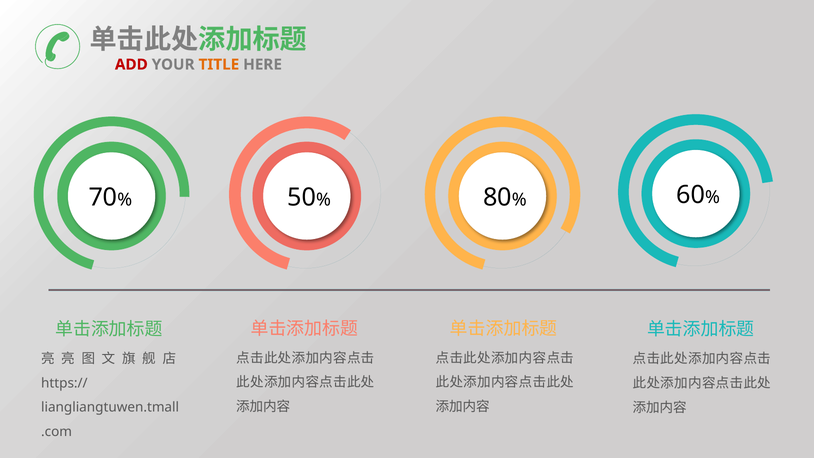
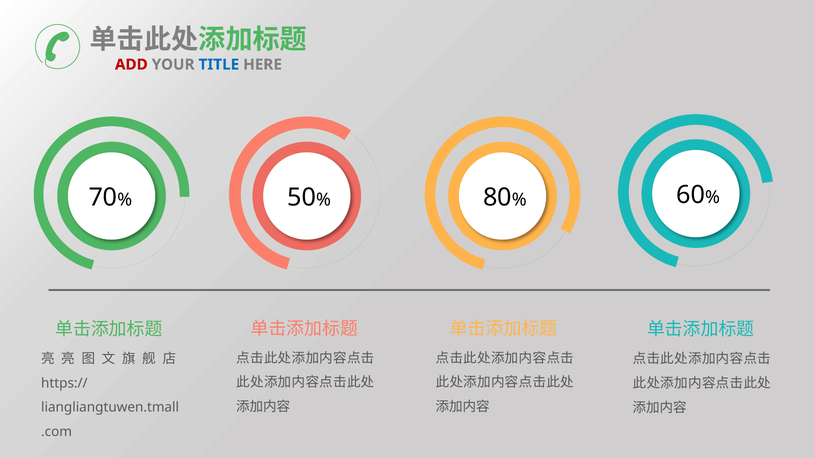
TITLE colour: orange -> blue (219, 65)
